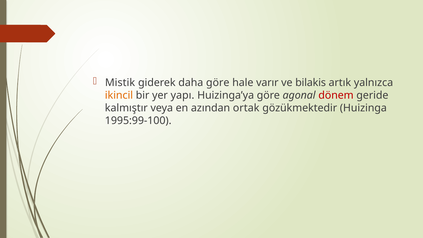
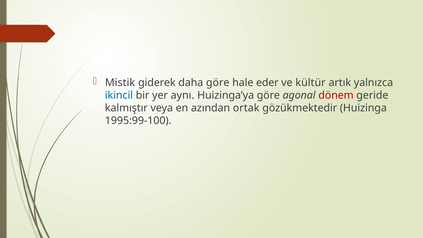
varır: varır -> eder (267, 83)
bilakis: bilakis -> kültür (311, 83)
ikincil colour: orange -> blue (119, 95)
yapı: yapı -> aynı (182, 95)
